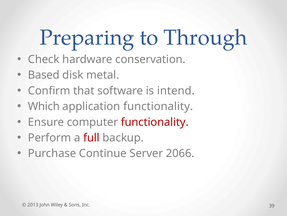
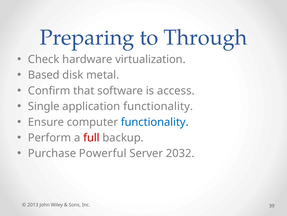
conservation: conservation -> virtualization (150, 59)
intend: intend -> access (176, 90)
Which: Which -> Single (44, 106)
functionality colour: red -> blue (155, 122)
Continue: Continue -> Powerful (103, 153)
2066: 2066 -> 2032 (180, 153)
